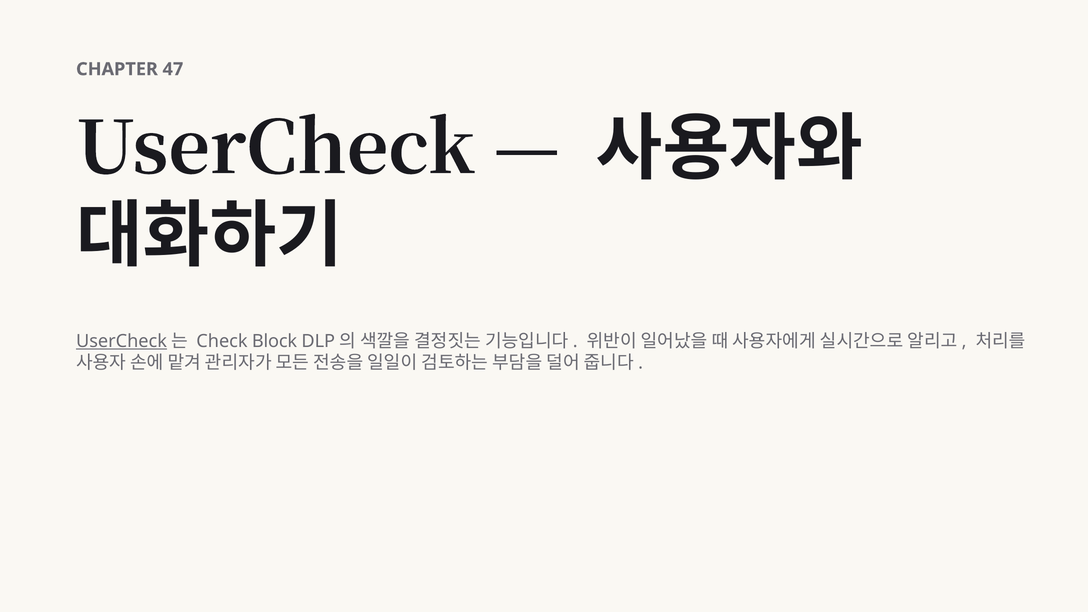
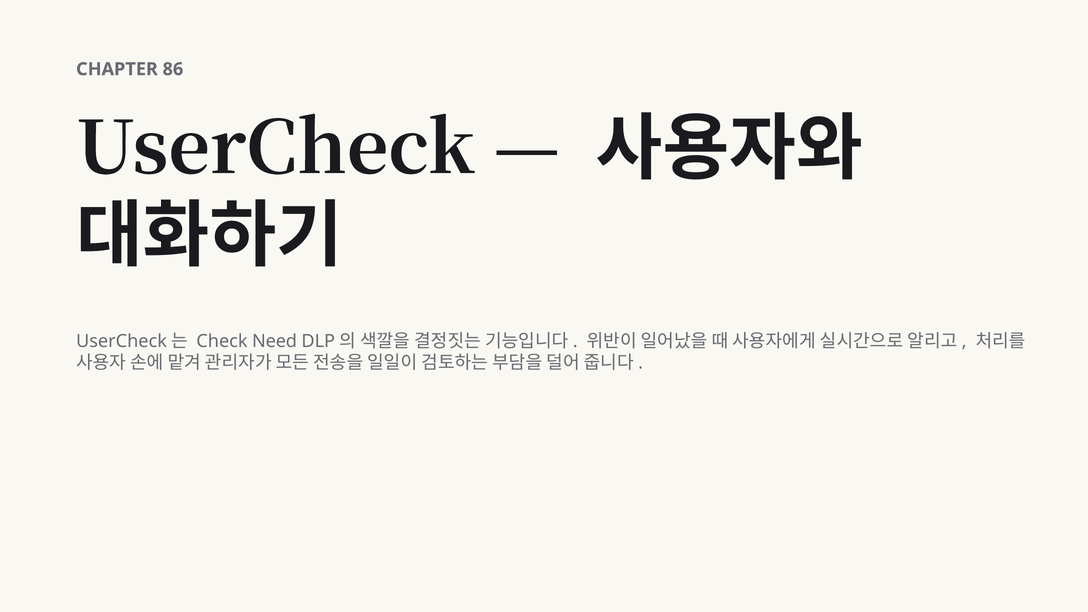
47: 47 -> 86 (173, 69)
UserCheck underline: present -> none (122, 341)
Block: Block -> Need (275, 341)
